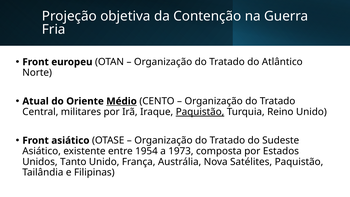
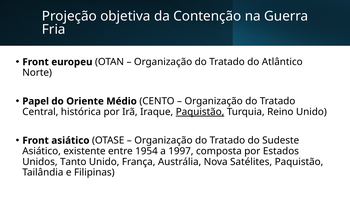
Atual: Atual -> Papel (36, 101)
Médio underline: present -> none (122, 101)
militares: militares -> histórica (81, 112)
1973: 1973 -> 1997 (181, 151)
